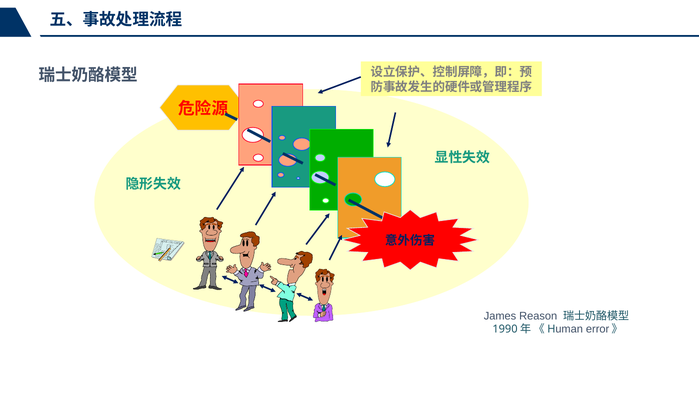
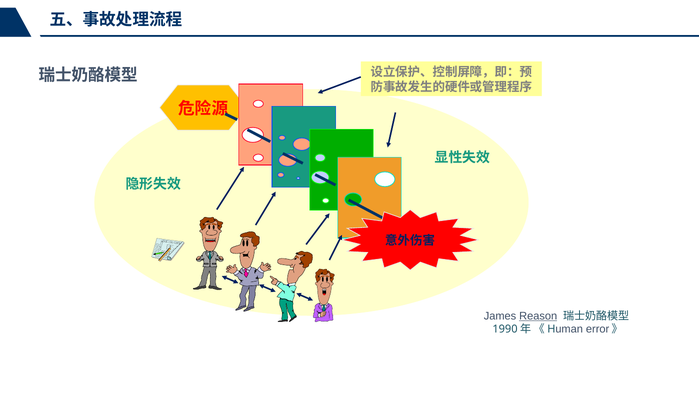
Reason underline: none -> present (538, 316)
